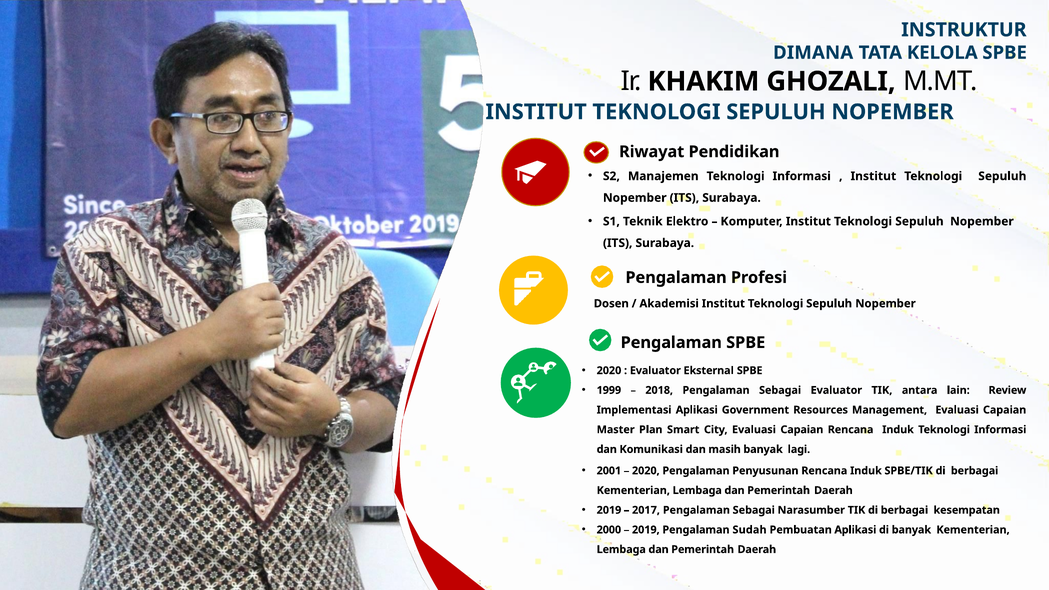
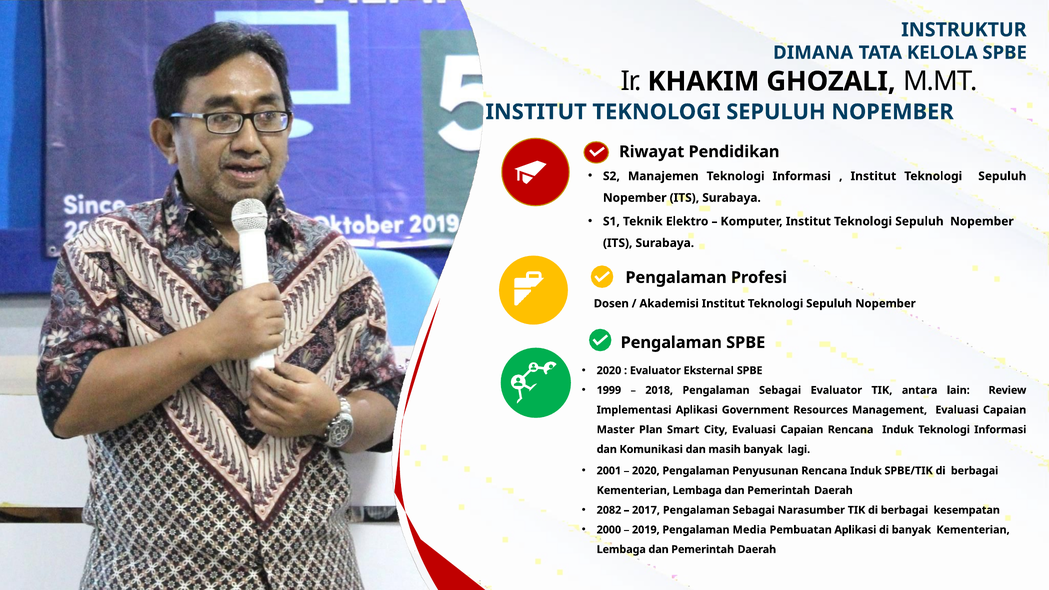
2019: 2019 -> 2082 (609, 510)
Sudah: Sudah -> Media (750, 530)
